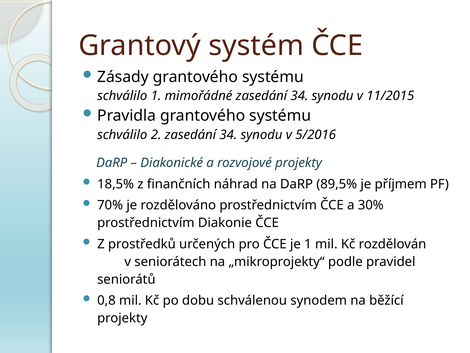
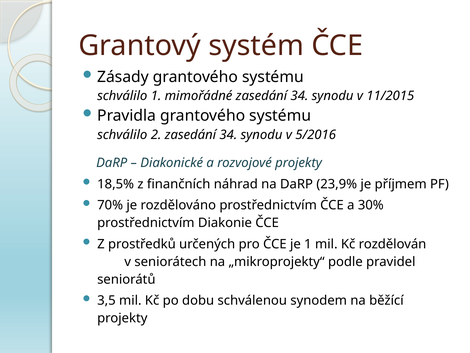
89,5%: 89,5% -> 23,9% (337, 184)
0,8: 0,8 -> 3,5 (106, 300)
